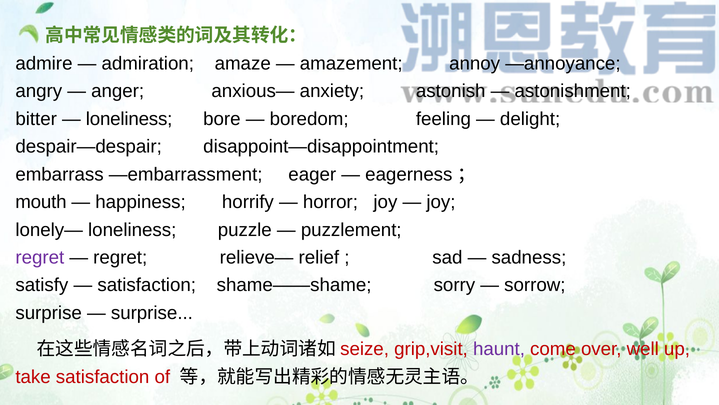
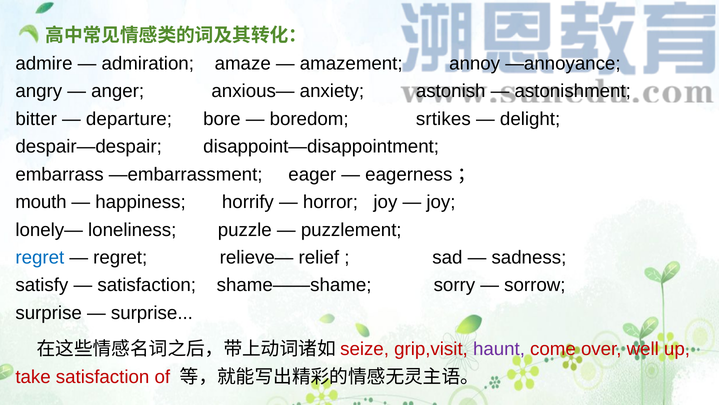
loneliness: loneliness -> departure (129, 119)
feeling: feeling -> srtikes (443, 119)
regret colour: purple -> blue (40, 257)
